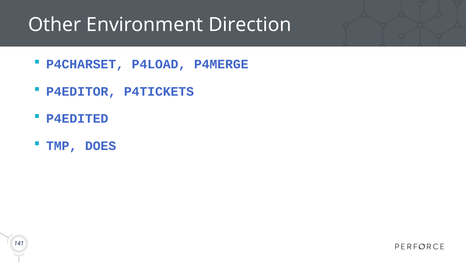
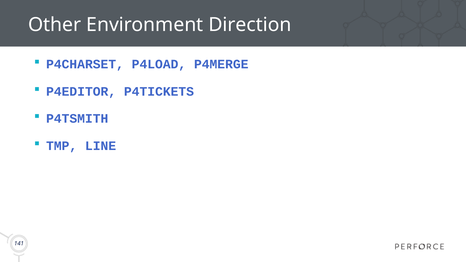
P4EDITED: P4EDITED -> P4TSMITH (77, 119)
DOES: DOES -> LINE (101, 146)
